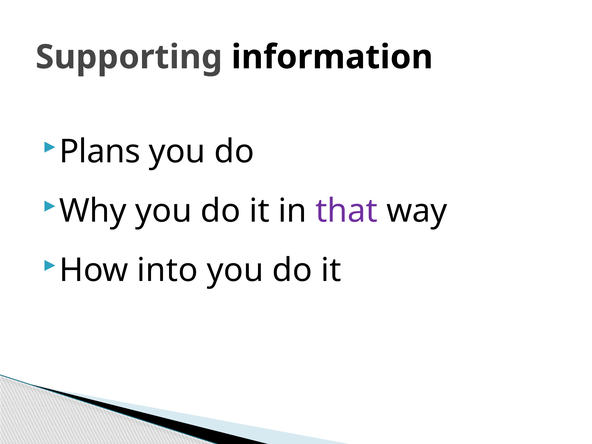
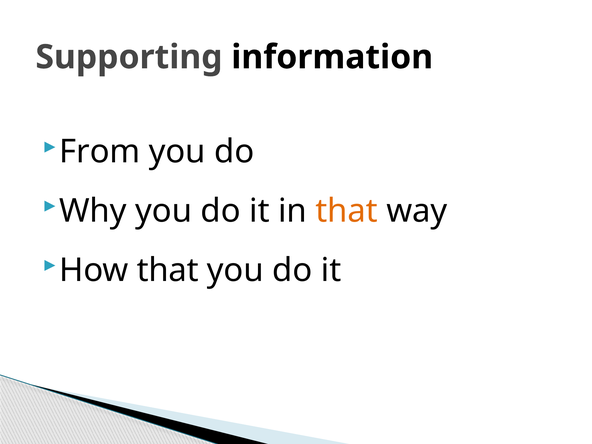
Plans: Plans -> From (100, 152)
that colour: purple -> orange (347, 211)
How into: into -> that (168, 270)
